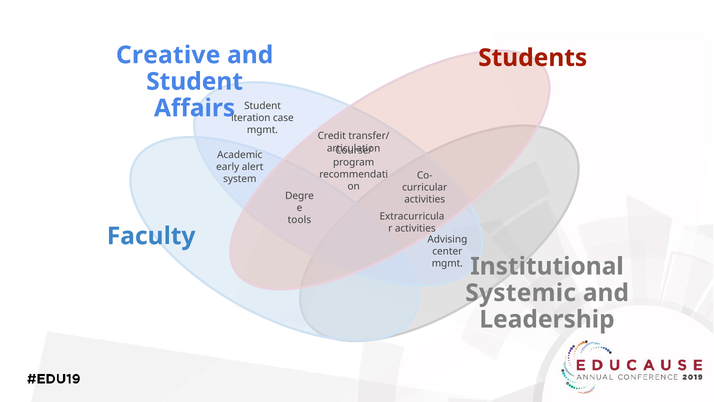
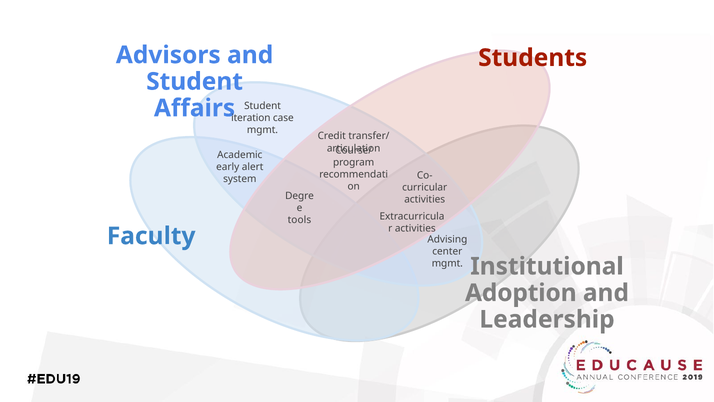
Creative: Creative -> Advisors (168, 55)
Systemic: Systemic -> Adoption (521, 293)
